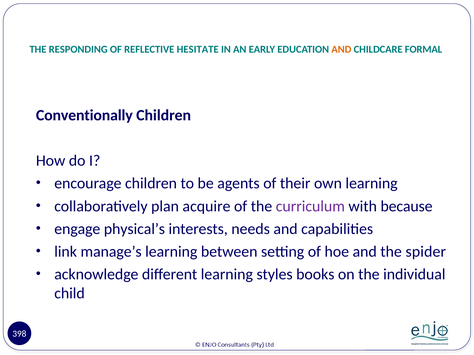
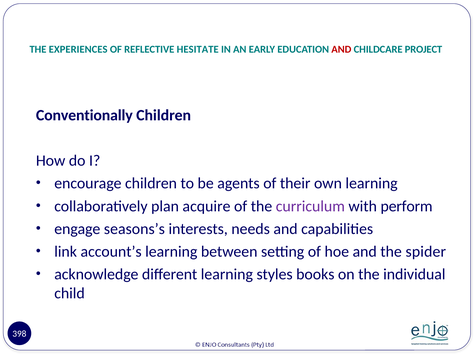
RESPONDING: RESPONDING -> EXPERIENCES (78, 50)
AND colour: orange -> red (341, 50)
FORMAL: FORMAL -> PROJECT (423, 50)
because: because -> perform (407, 206)
physical’s: physical’s -> seasons’s (134, 229)
manage’s: manage’s -> account’s (111, 252)
